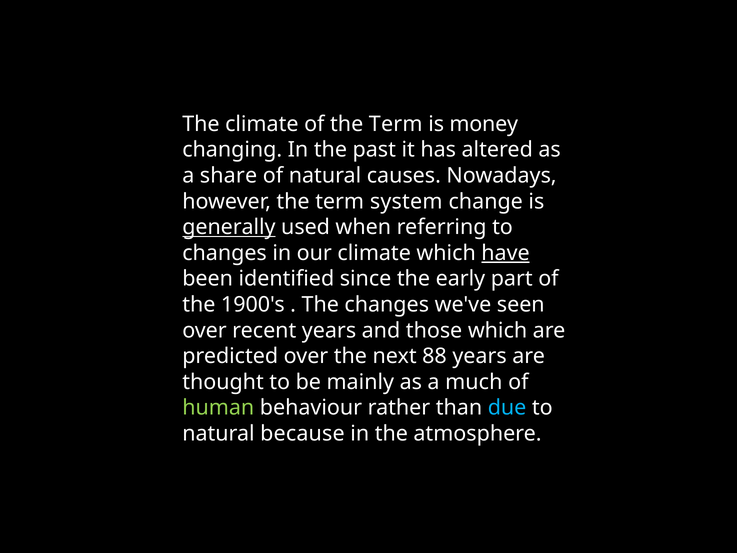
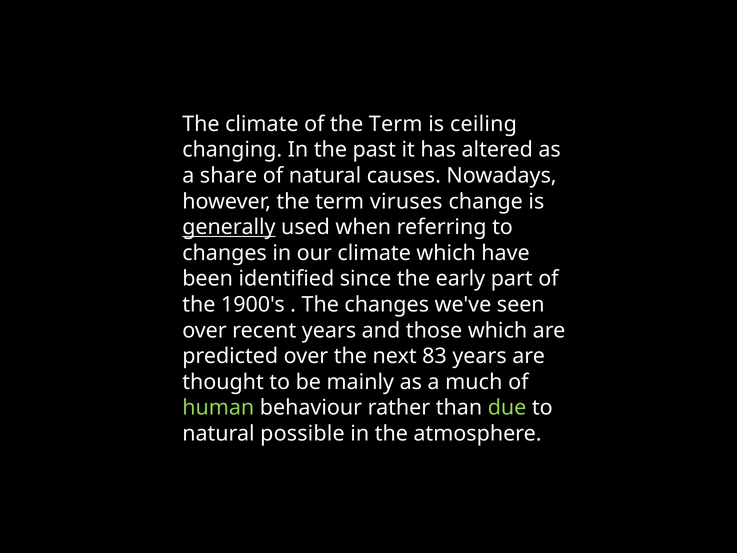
money: money -> ceiling (484, 124)
system: system -> viruses (406, 201)
have underline: present -> none (505, 253)
88: 88 -> 83 (434, 356)
due colour: light blue -> light green (507, 408)
because: because -> possible (302, 433)
